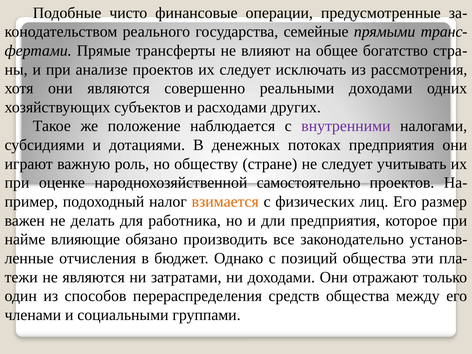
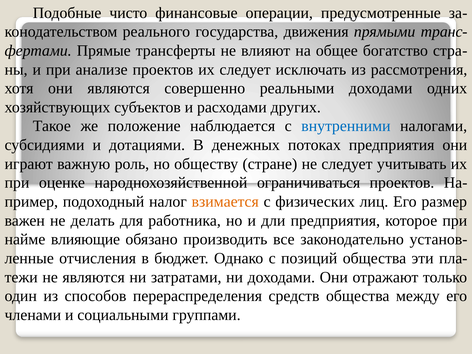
семейные: семейные -> движения (316, 32)
внутренними colour: purple -> blue (346, 126)
самостоятельно: самостоятельно -> ограничиваться (309, 183)
